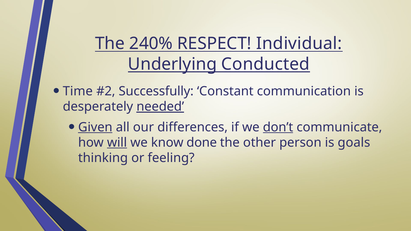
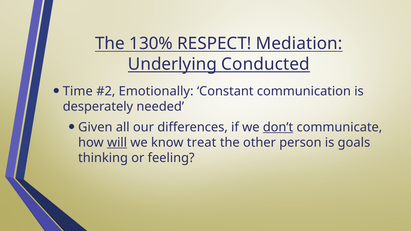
240%: 240% -> 130% (151, 44)
Individual: Individual -> Mediation (299, 44)
Successfully: Successfully -> Emotionally (156, 91)
needed underline: present -> none (160, 107)
Given underline: present -> none (95, 127)
done: done -> treat (202, 143)
